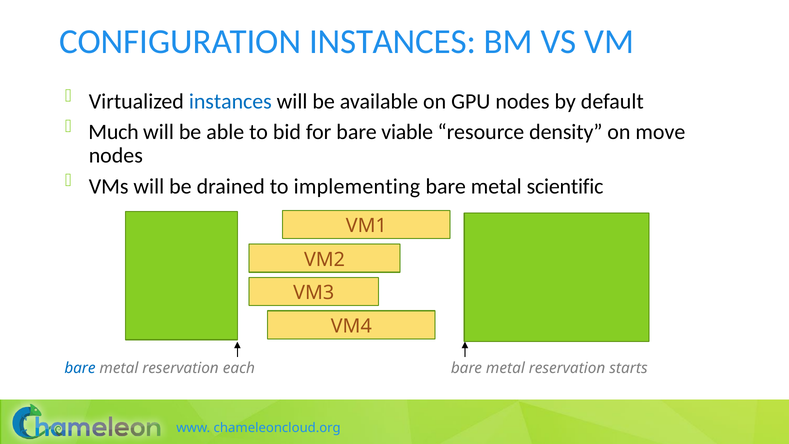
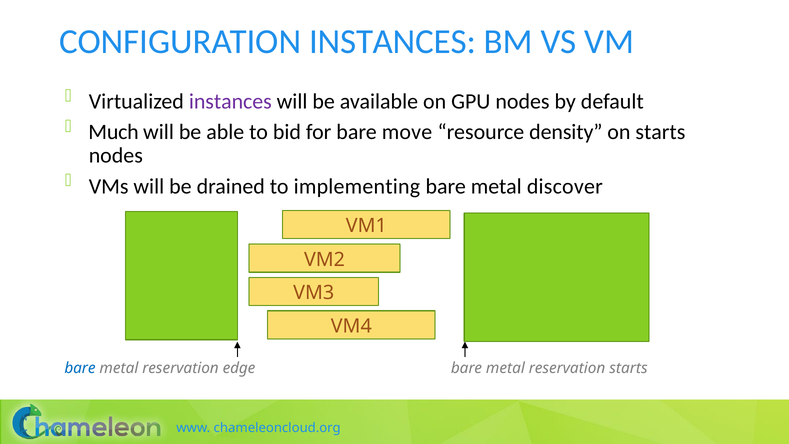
instances colour: blue -> purple (230, 101)
viable: viable -> move (407, 132)
on move: move -> starts (660, 132)
scientific: scientific -> discover (565, 186)
each: each -> edge (239, 368)
